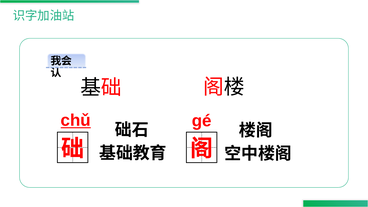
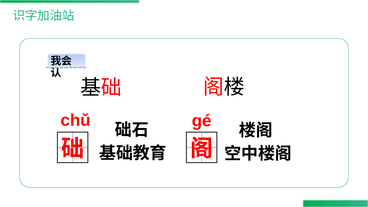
chǔ underline: present -> none (76, 120)
